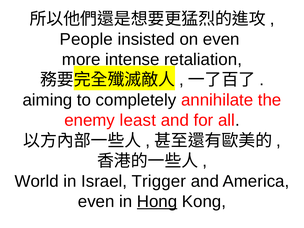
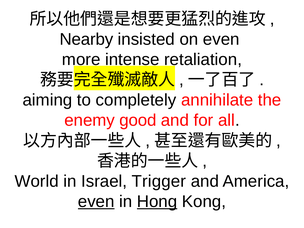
People: People -> Nearby (86, 39)
least: least -> good (138, 120)
even underline: none -> present (96, 201)
